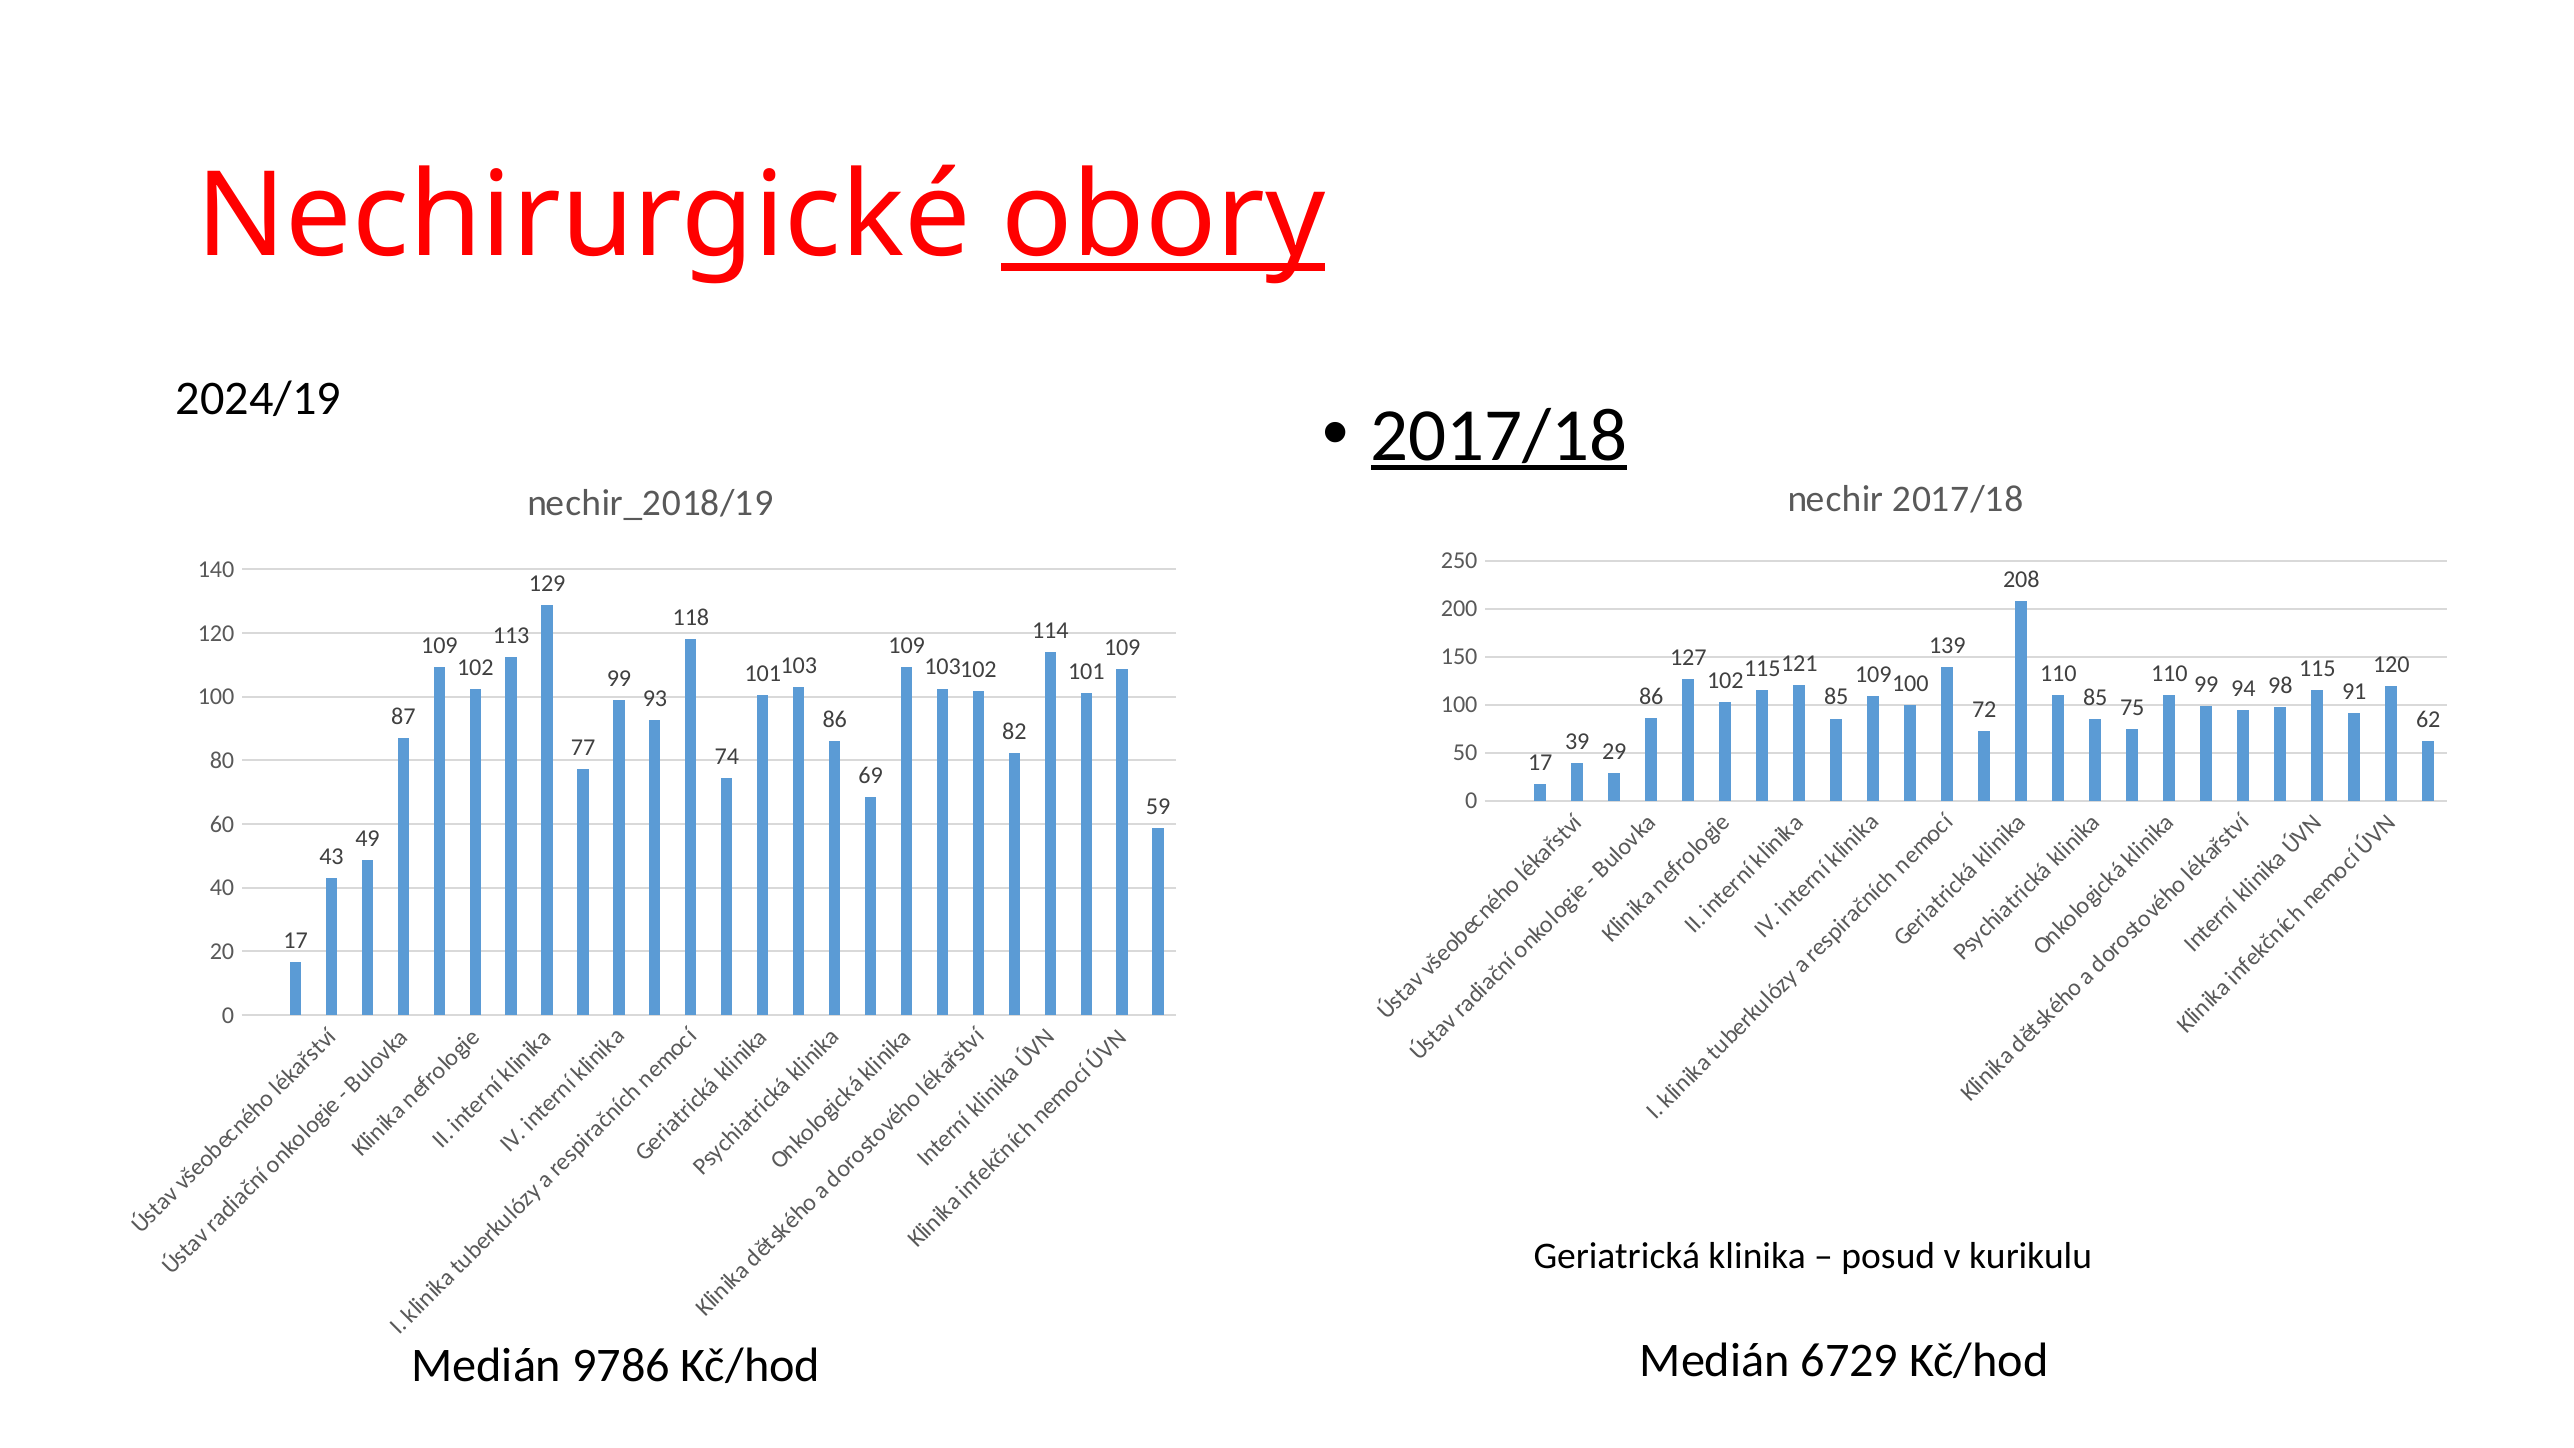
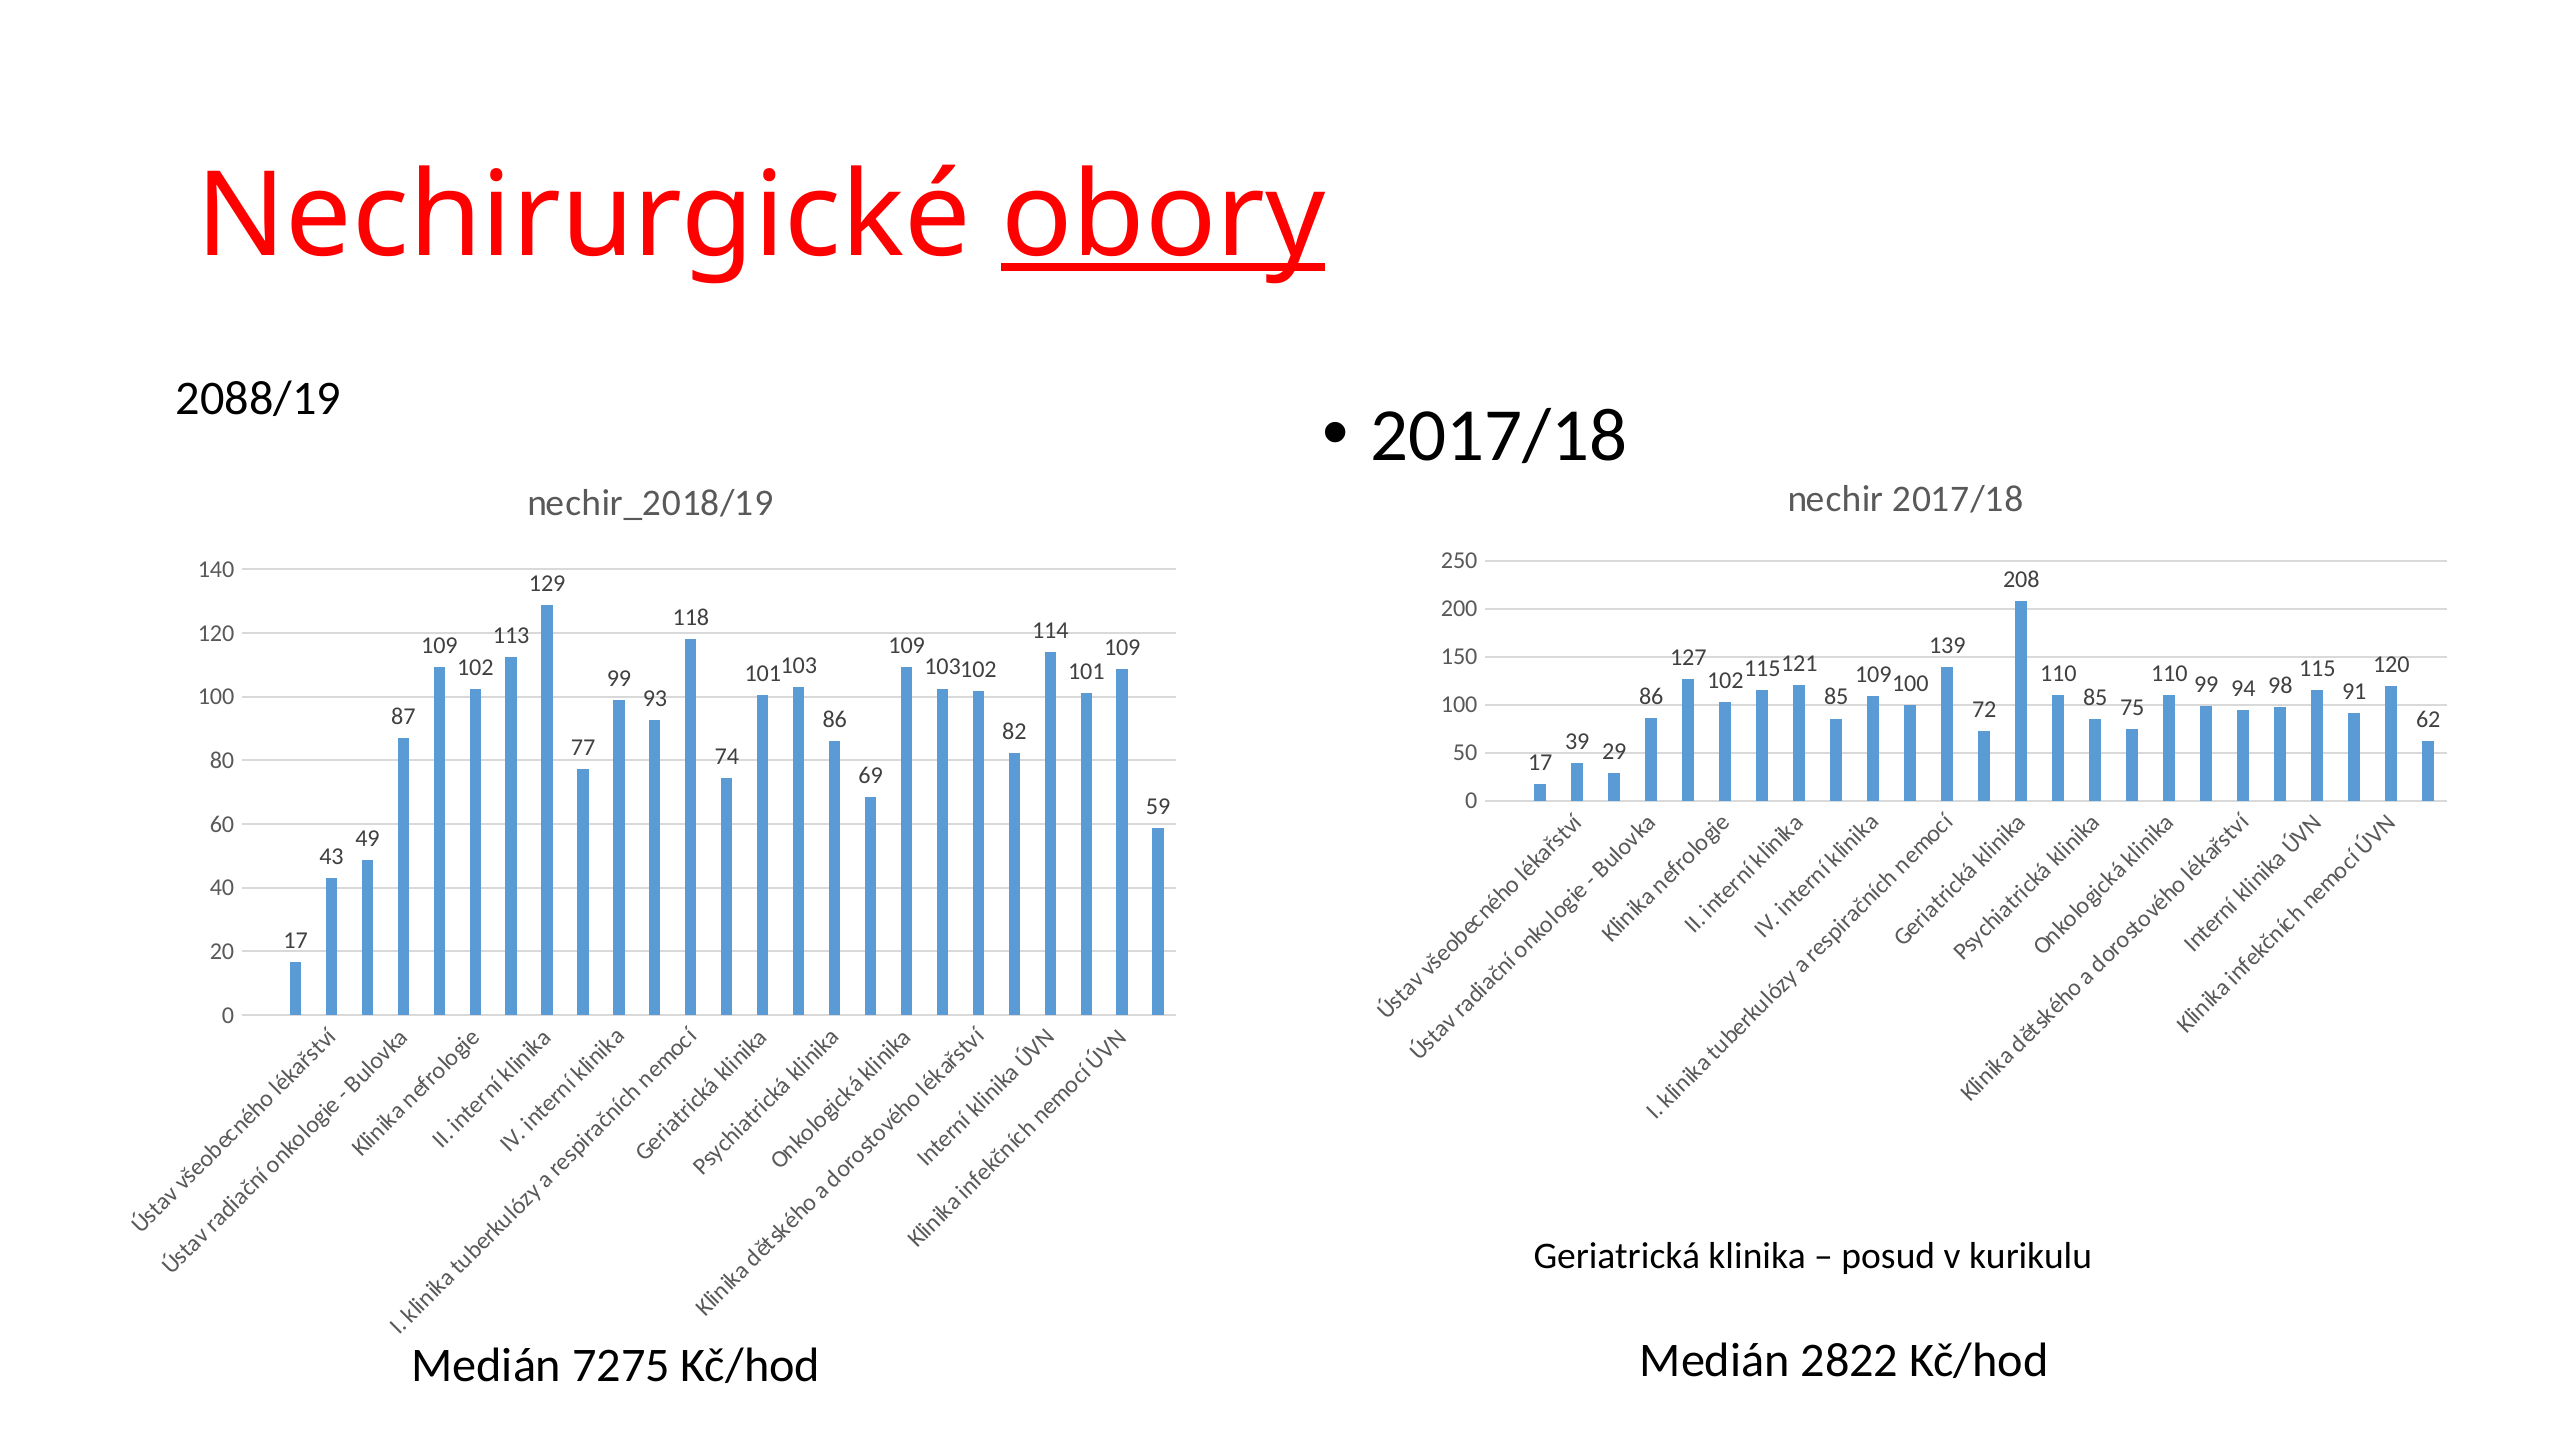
2024/19: 2024/19 -> 2088/19 (258, 399)
2017/18 underline: present -> none (1499, 435)
9786: 9786 -> 7275 (621, 1365)
6729: 6729 -> 2822 (1850, 1361)
